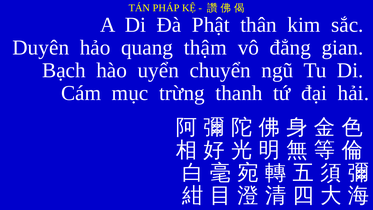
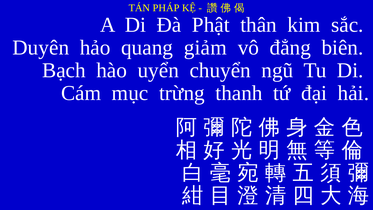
thậm: thậm -> giảm (205, 48)
gian: gian -> biên (342, 48)
